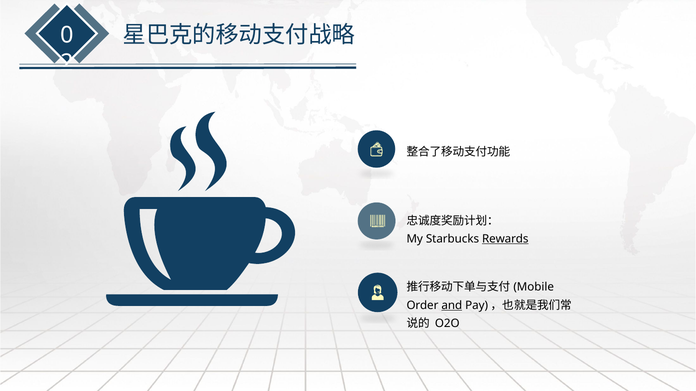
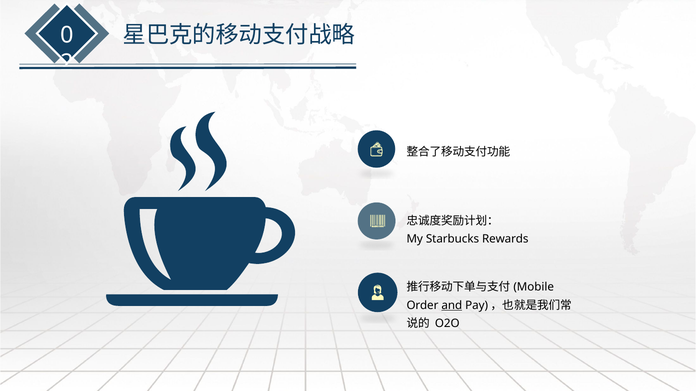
Rewards underline: present -> none (505, 239)
